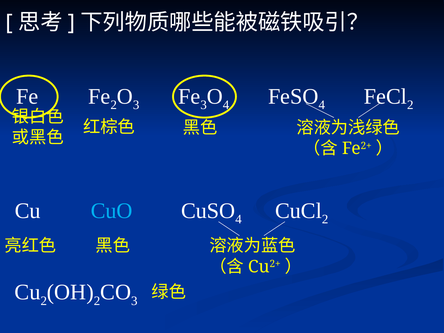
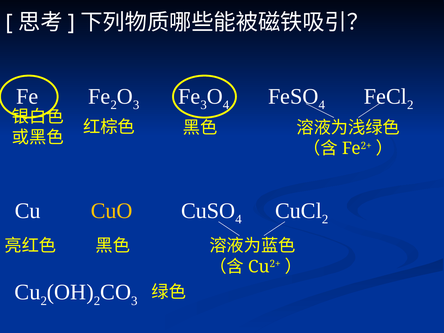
CuO colour: light blue -> yellow (112, 211)
